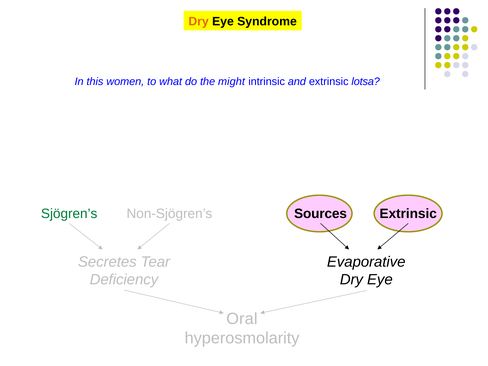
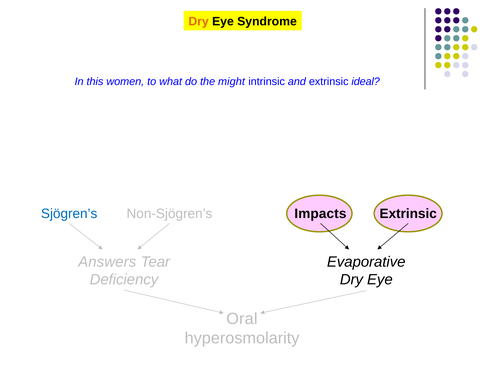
lotsa: lotsa -> ideal (366, 82)
Sjögren’s colour: green -> blue (69, 214)
Sources: Sources -> Impacts (320, 214)
Secretes: Secretes -> Answers (107, 262)
